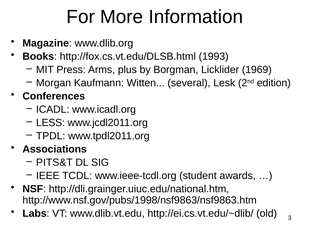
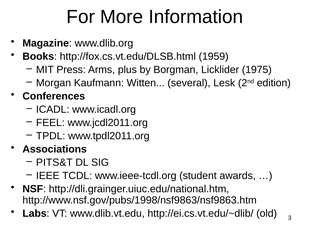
1993: 1993 -> 1959 (214, 56)
1969: 1969 -> 1975 (257, 70)
LESS: LESS -> FEEL (50, 123)
